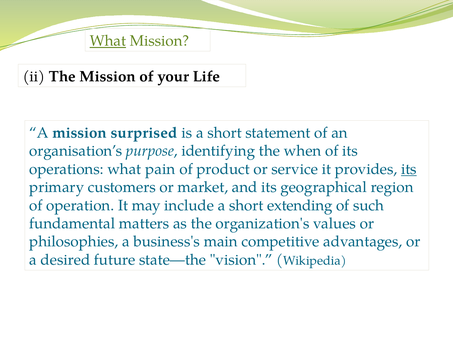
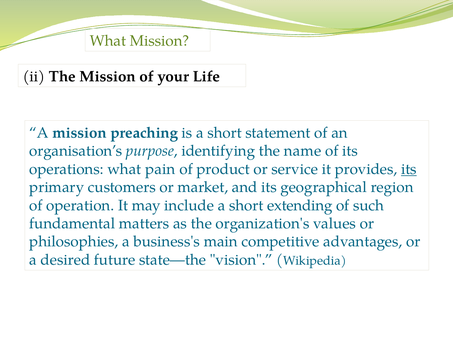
What underline: present -> none (108, 41)
surprised: surprised -> preaching (144, 133)
when: when -> name (303, 151)
